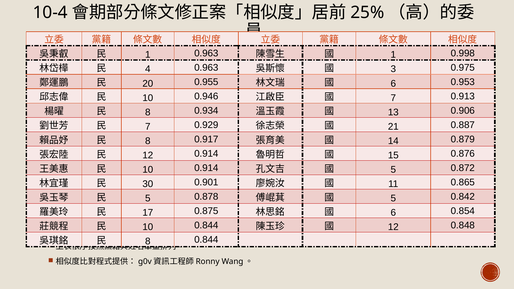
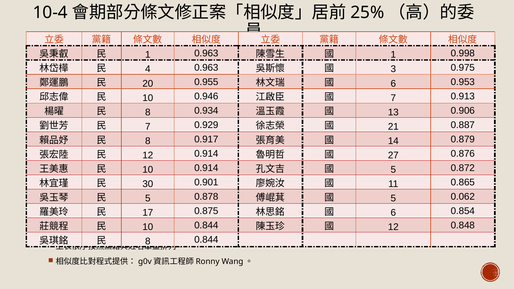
15: 15 -> 27 (393, 155)
0.842: 0.842 -> 0.062 (463, 197)
